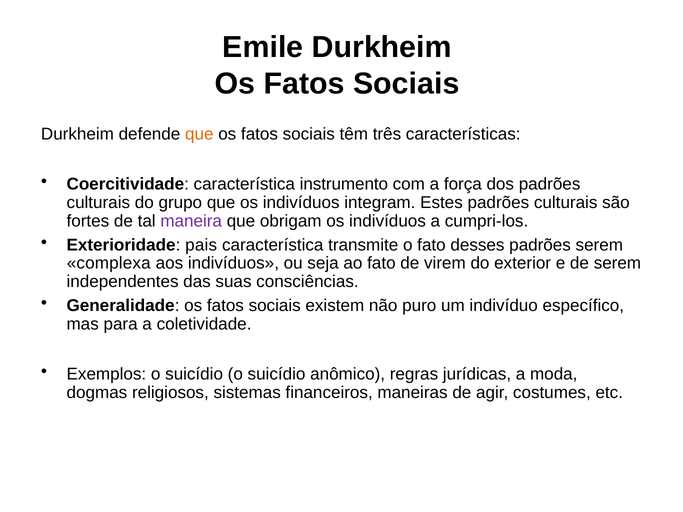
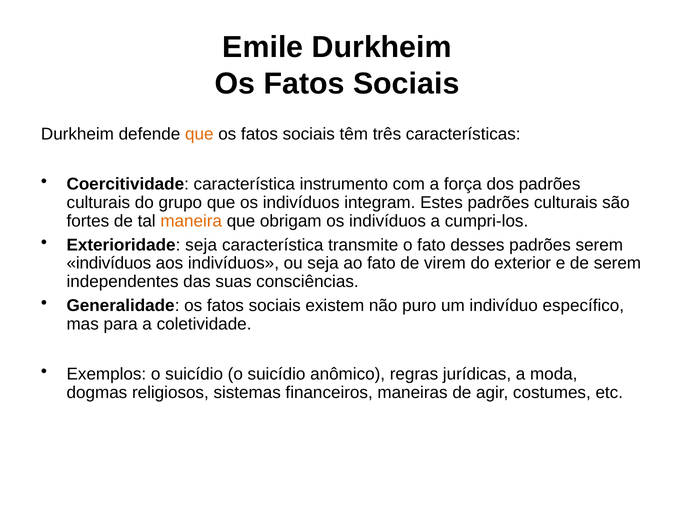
maneira colour: purple -> orange (191, 221)
Exterioridade pais: pais -> seja (201, 245)
complexa: complexa -> indivíduos (109, 263)
